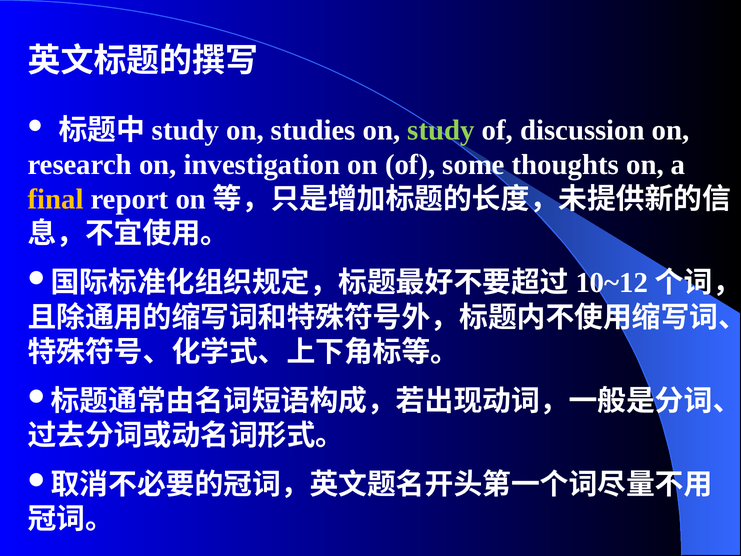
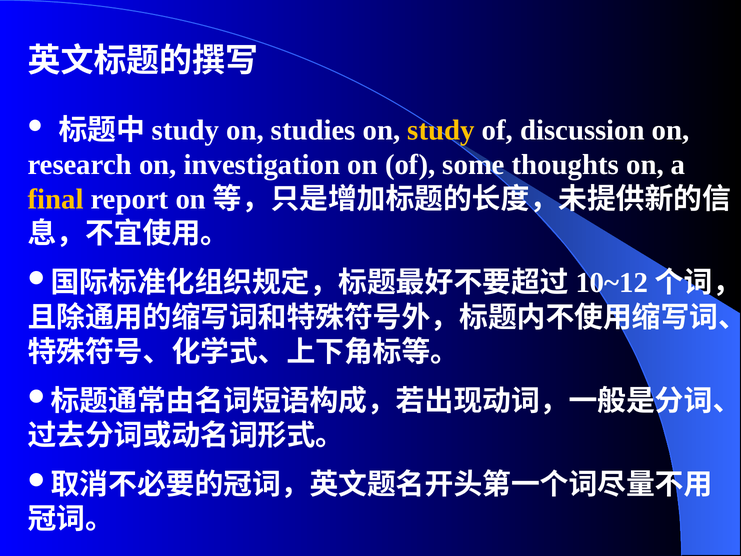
study colour: light green -> yellow (441, 130)
